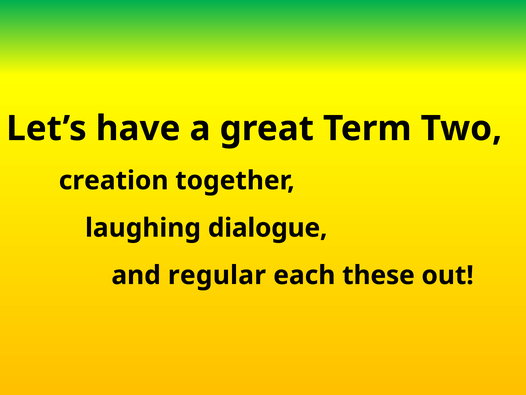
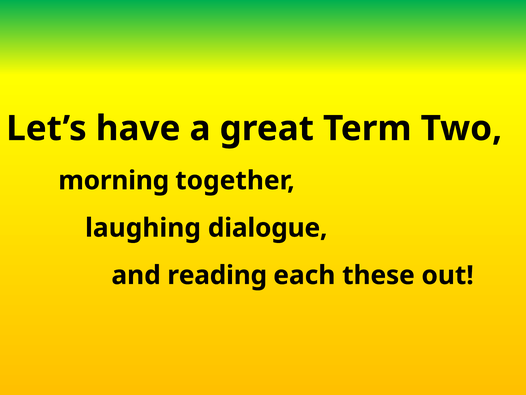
creation: creation -> morning (114, 180)
regular: regular -> reading (217, 275)
